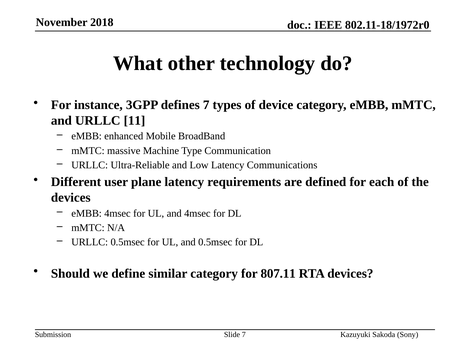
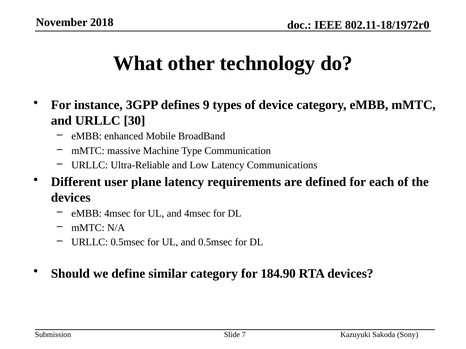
defines 7: 7 -> 9 (206, 105)
11: 11 -> 30 (134, 121)
807.11: 807.11 -> 184.90 (278, 274)
